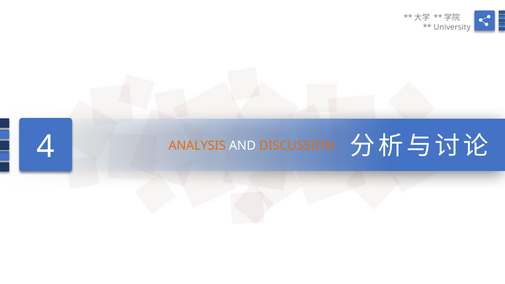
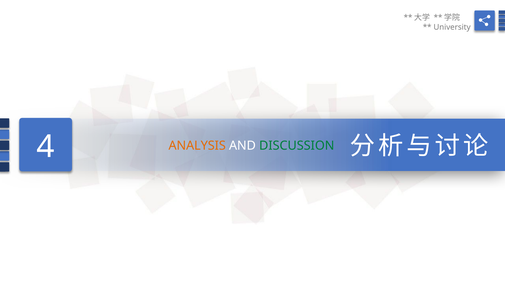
DISCUSSION colour: orange -> green (297, 146)
